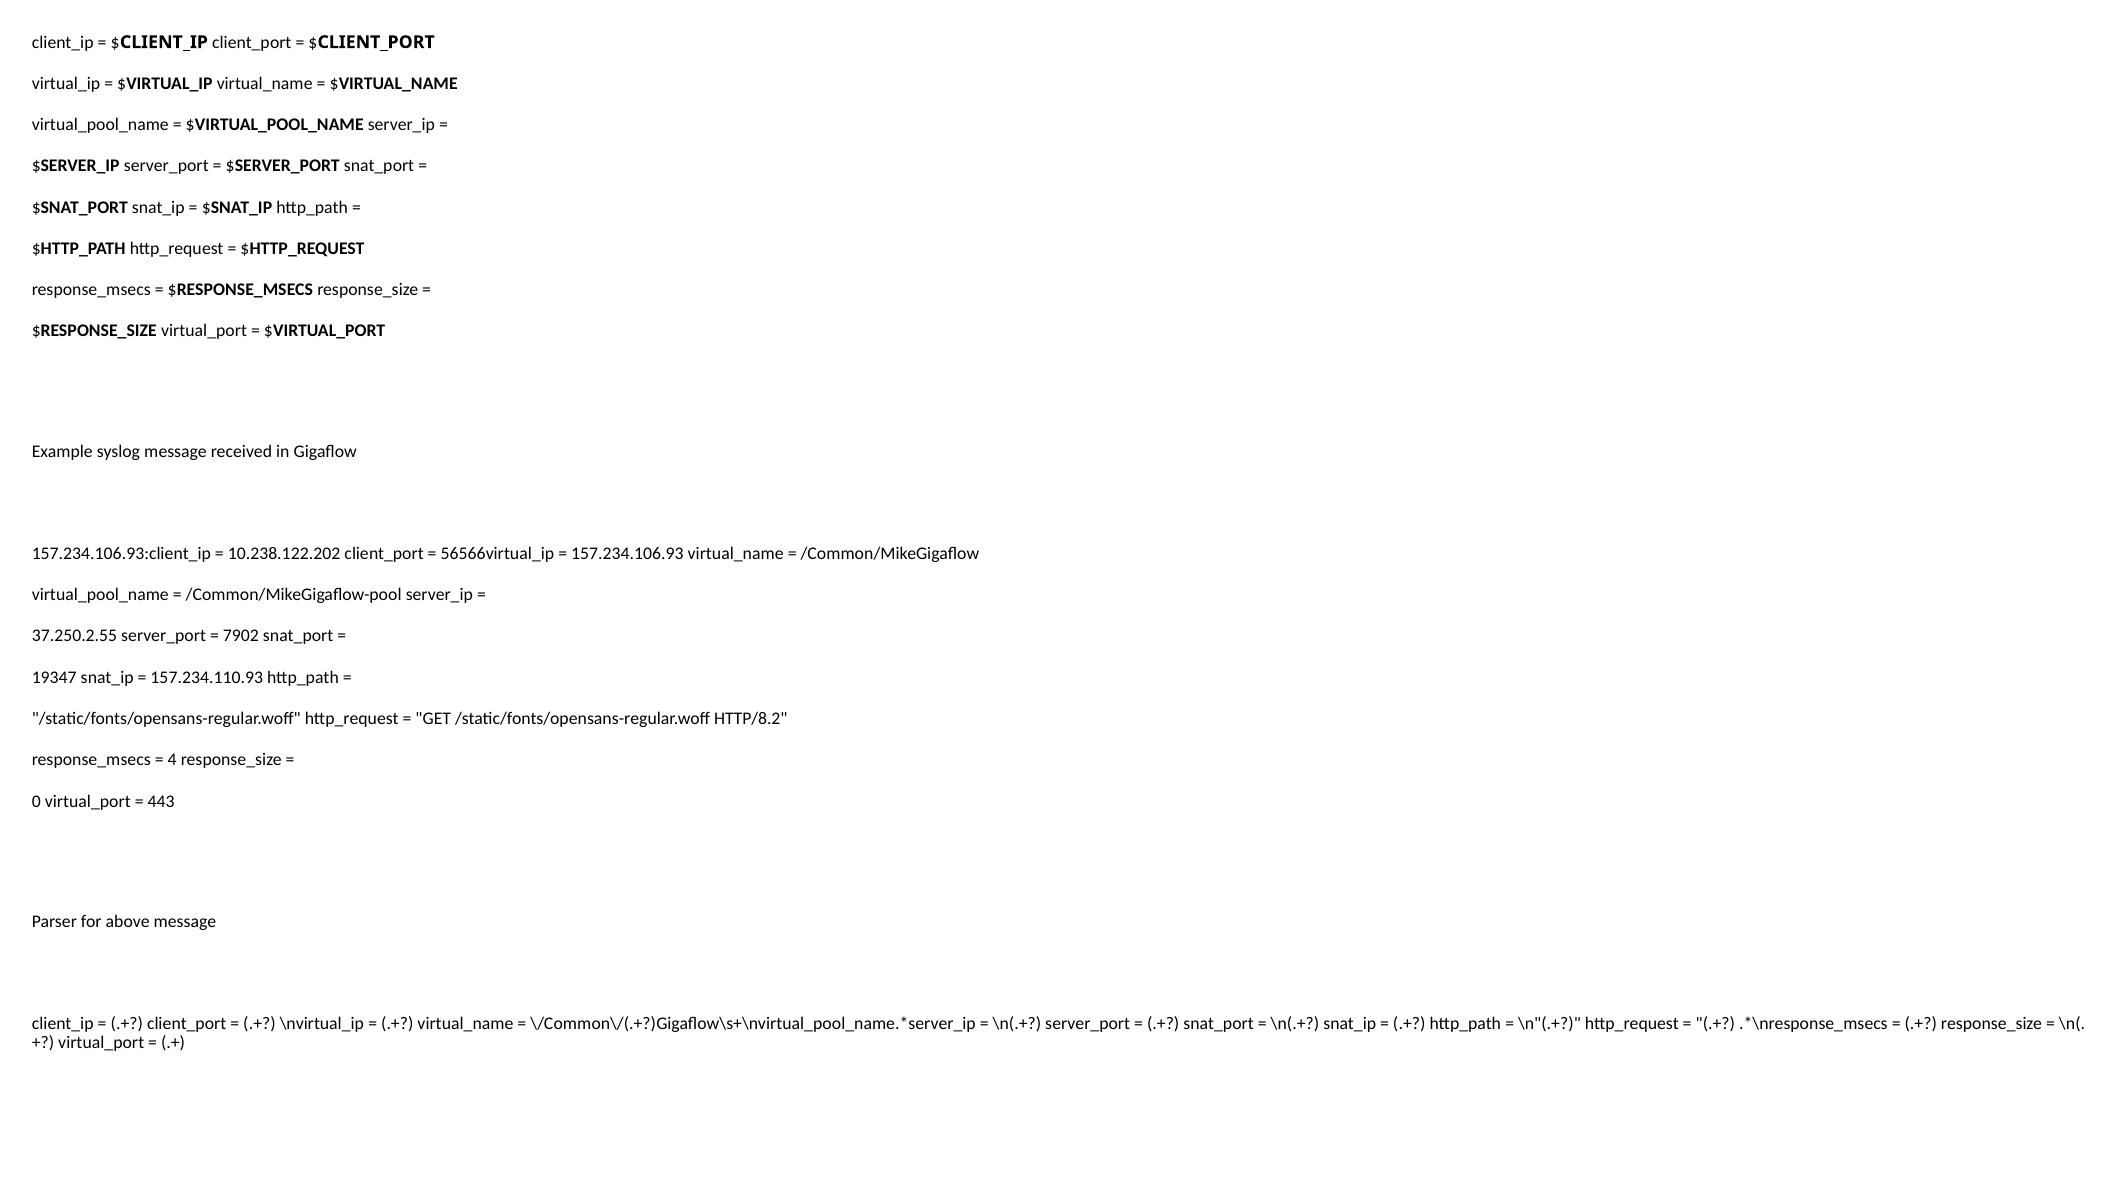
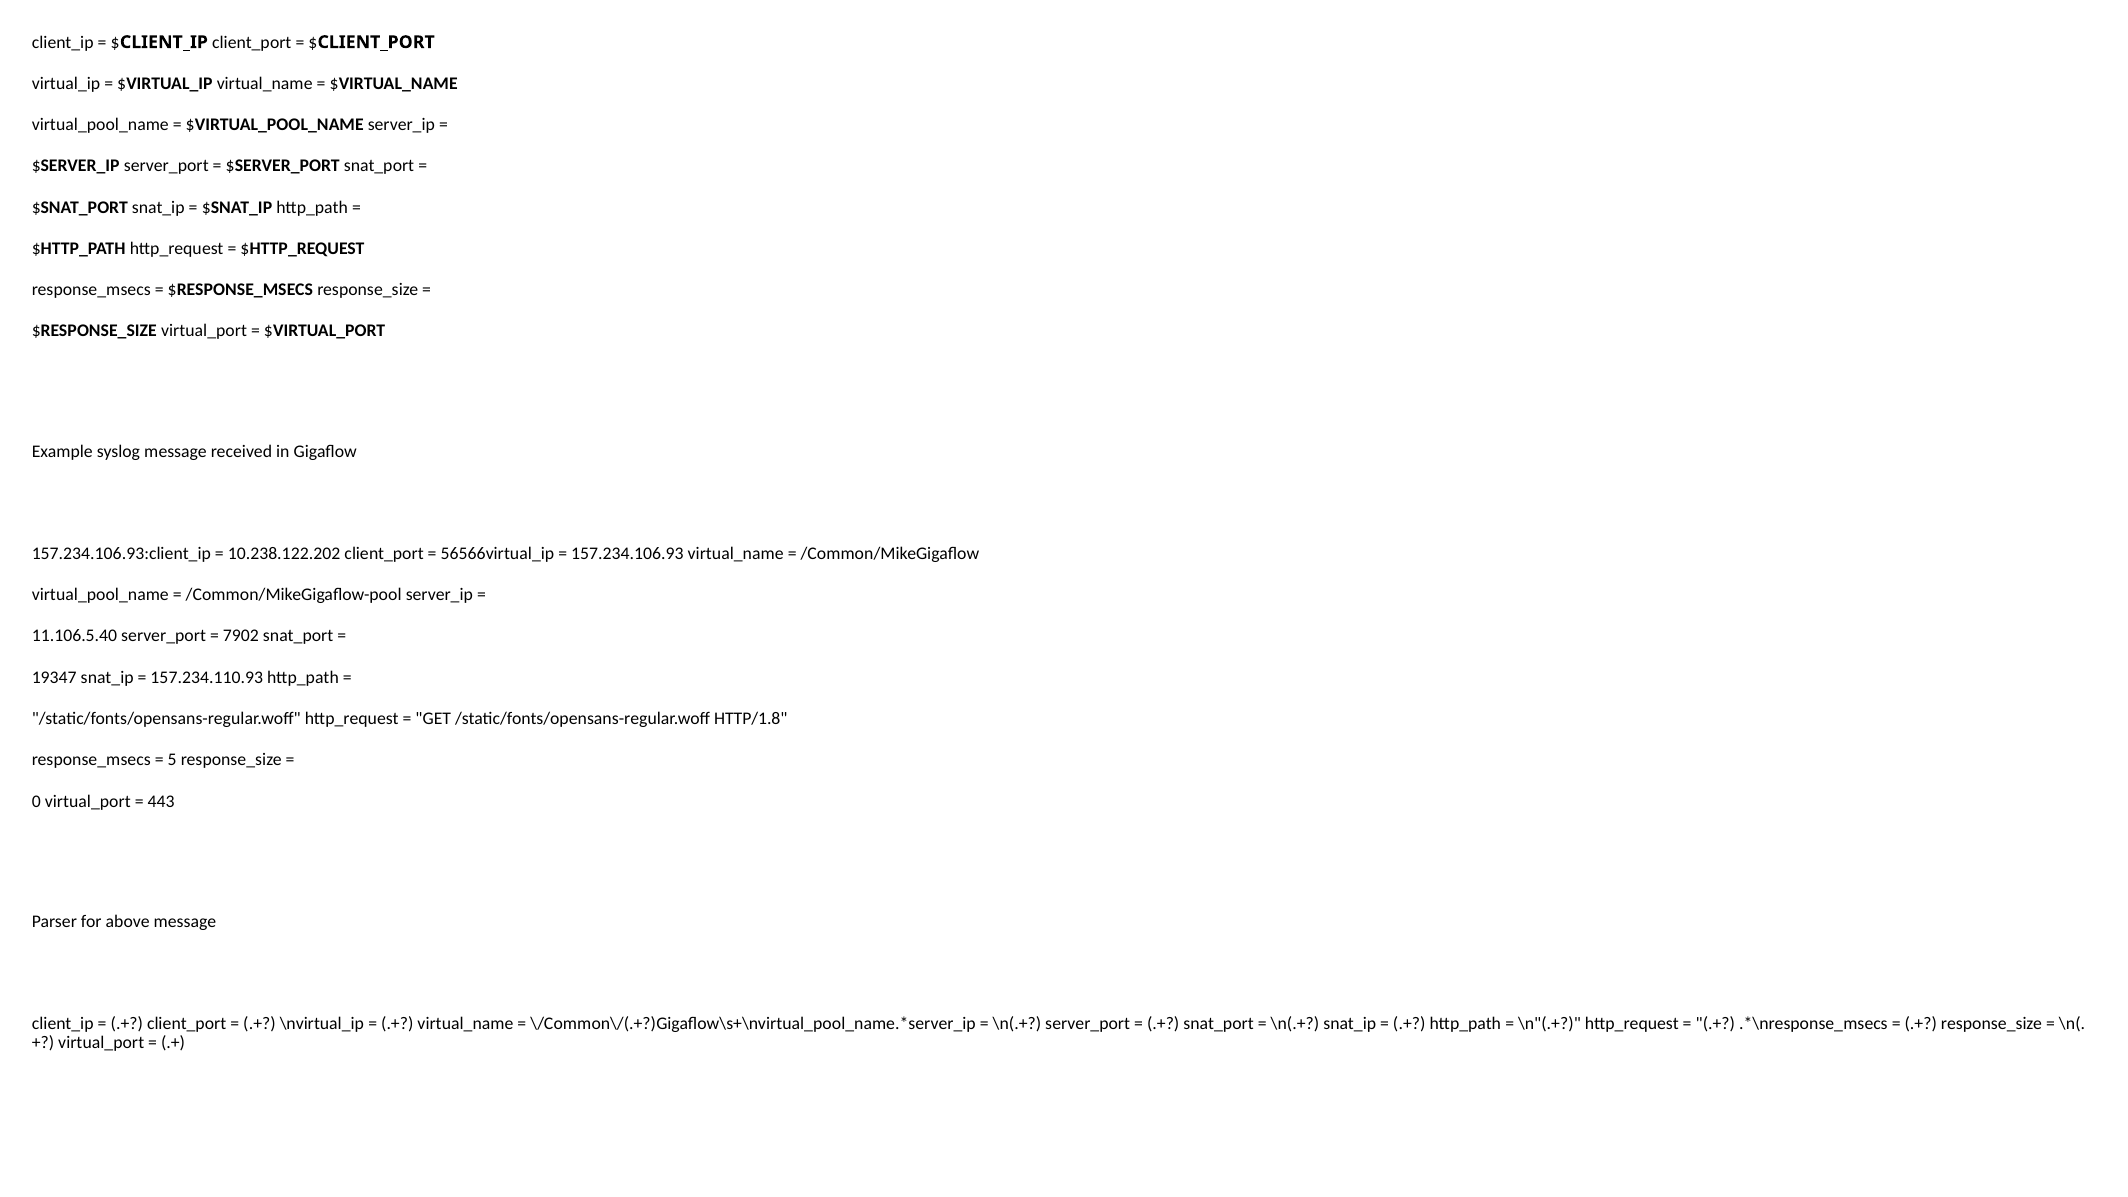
37.250.2.55: 37.250.2.55 -> 11.106.5.40 (75, 636)
HTTP/8.2: HTTP/8.2 -> HTTP/1.8 (751, 719)
4: 4 -> 5 (172, 760)
